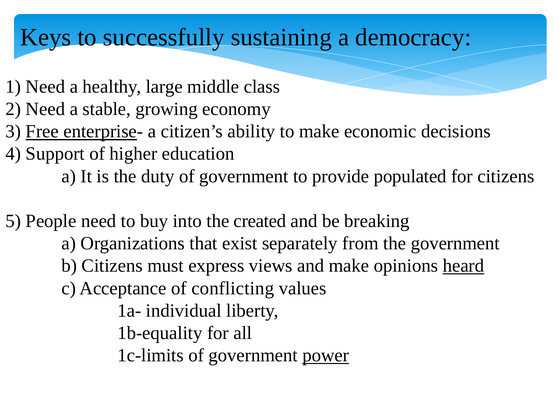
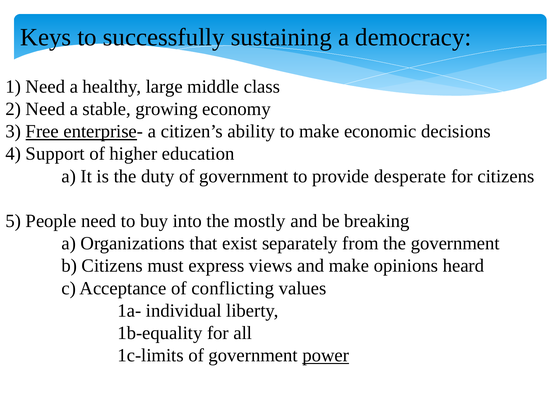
populated: populated -> desperate (410, 176)
created: created -> mostly (260, 221)
heard underline: present -> none (463, 266)
